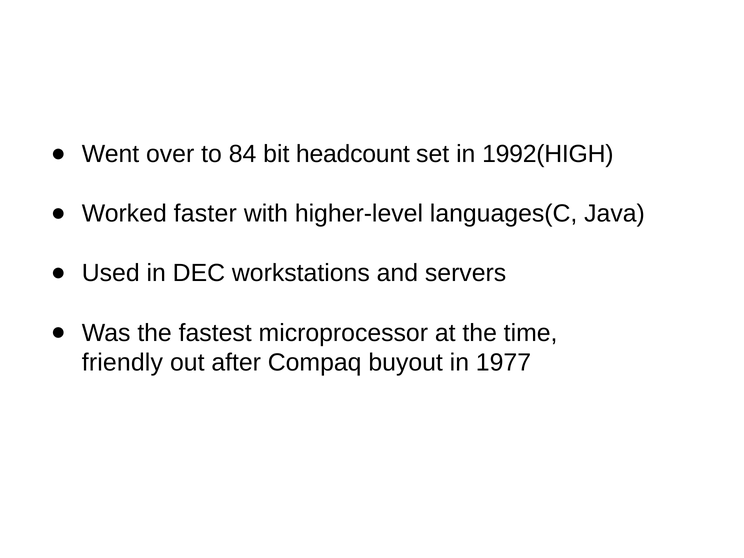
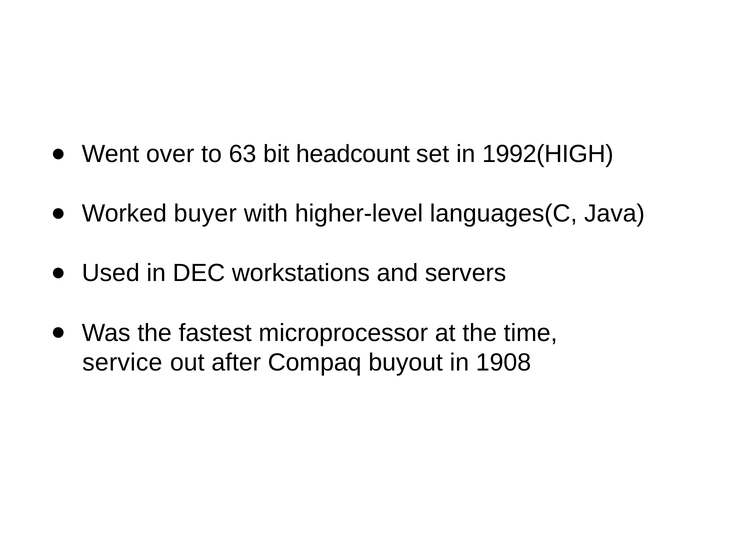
84: 84 -> 63 (243, 154)
faster: faster -> buyer (205, 214)
friendly: friendly -> service (122, 363)
1977: 1977 -> 1908 (503, 363)
